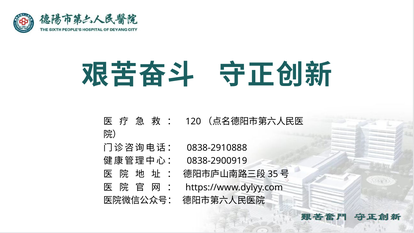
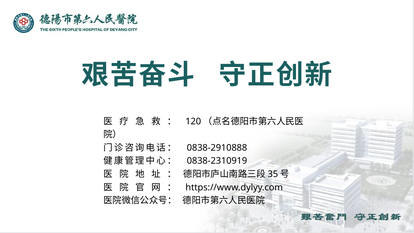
0838-2900919: 0838-2900919 -> 0838-2310919 (217, 161)
